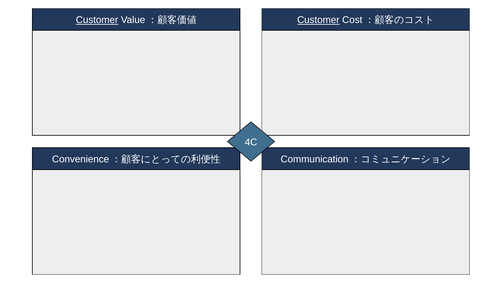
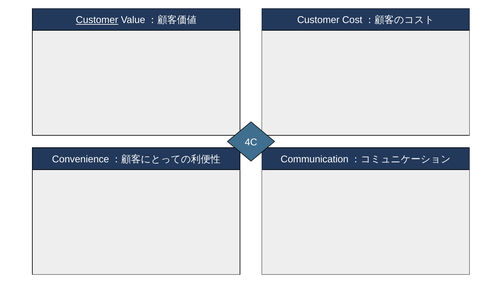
Customer underline: present -> none (318, 20)
